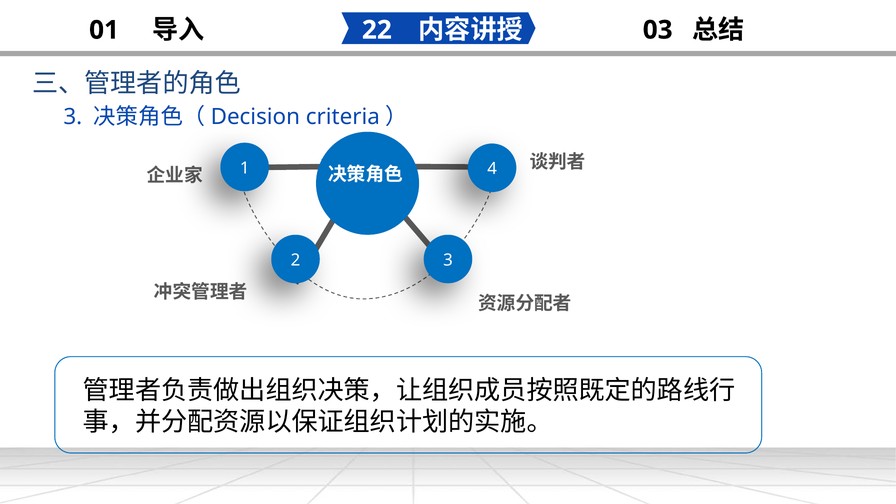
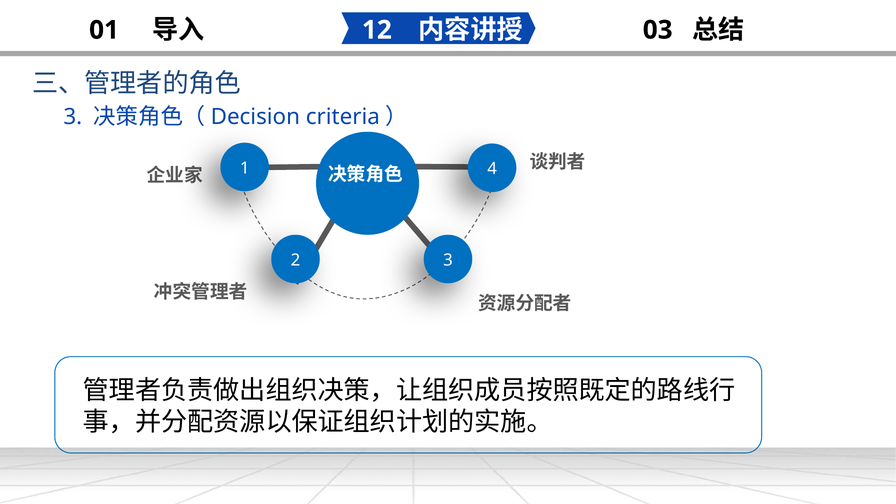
22: 22 -> 12 (377, 30)
